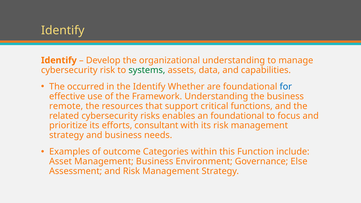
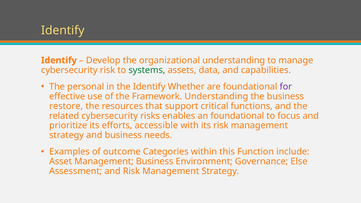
occurred: occurred -> personal (86, 87)
for colour: blue -> purple (286, 87)
remote: remote -> restore (66, 106)
consultant: consultant -> accessible (156, 126)
